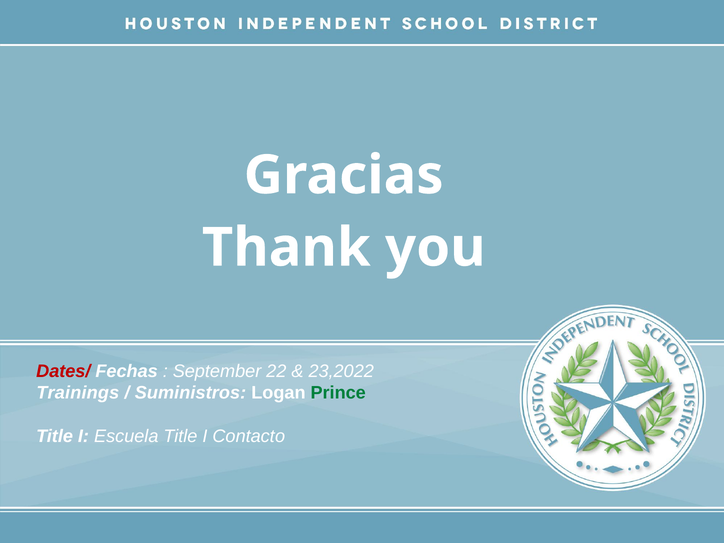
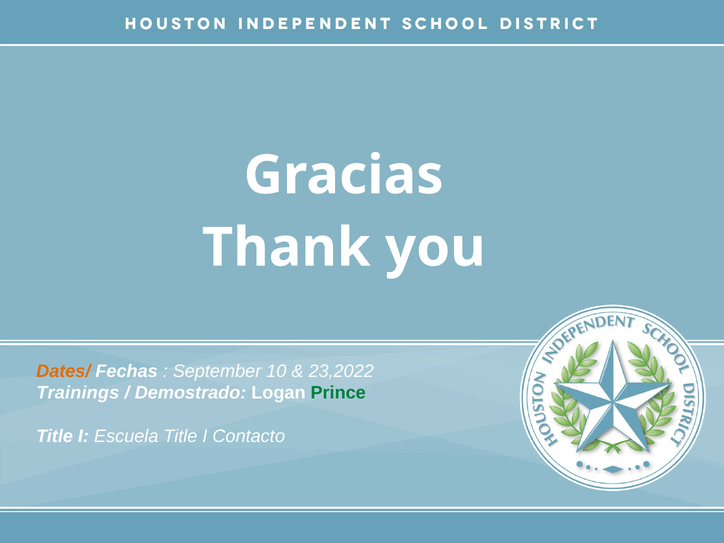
Dates/ colour: red -> orange (63, 371)
22: 22 -> 10 (276, 371)
Suministros: Suministros -> Demostrado (191, 393)
